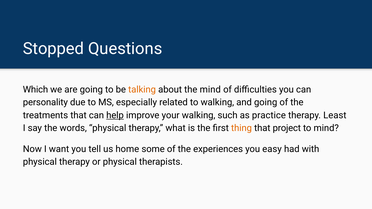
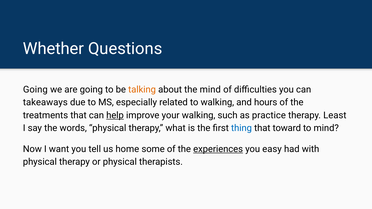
Stopped: Stopped -> Whether (53, 49)
Which: Which -> Going (35, 90)
personality: personality -> takeaways (45, 103)
and going: going -> hours (266, 103)
thing colour: orange -> blue (241, 128)
project: project -> toward (287, 128)
experiences underline: none -> present (218, 149)
